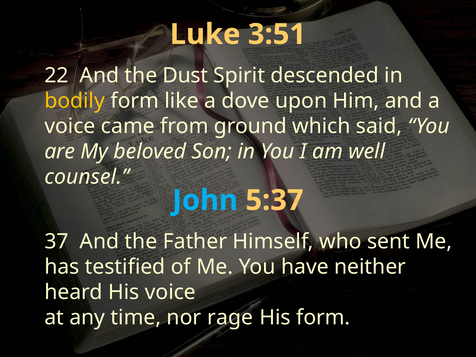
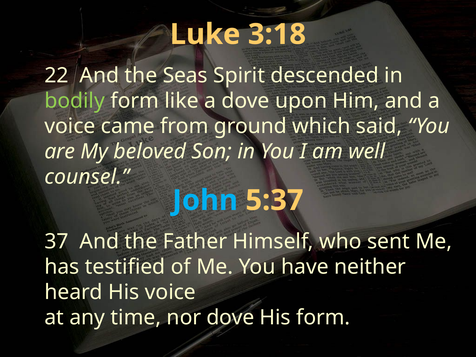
3:51: 3:51 -> 3:18 (277, 34)
Dust: Dust -> Seas (185, 75)
bodily colour: yellow -> light green (75, 101)
nor rage: rage -> dove (230, 318)
